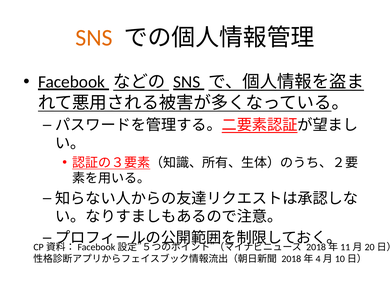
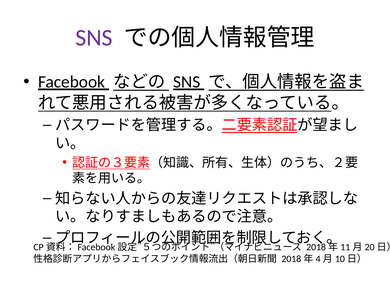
SNS colour: orange -> purple (94, 38)
